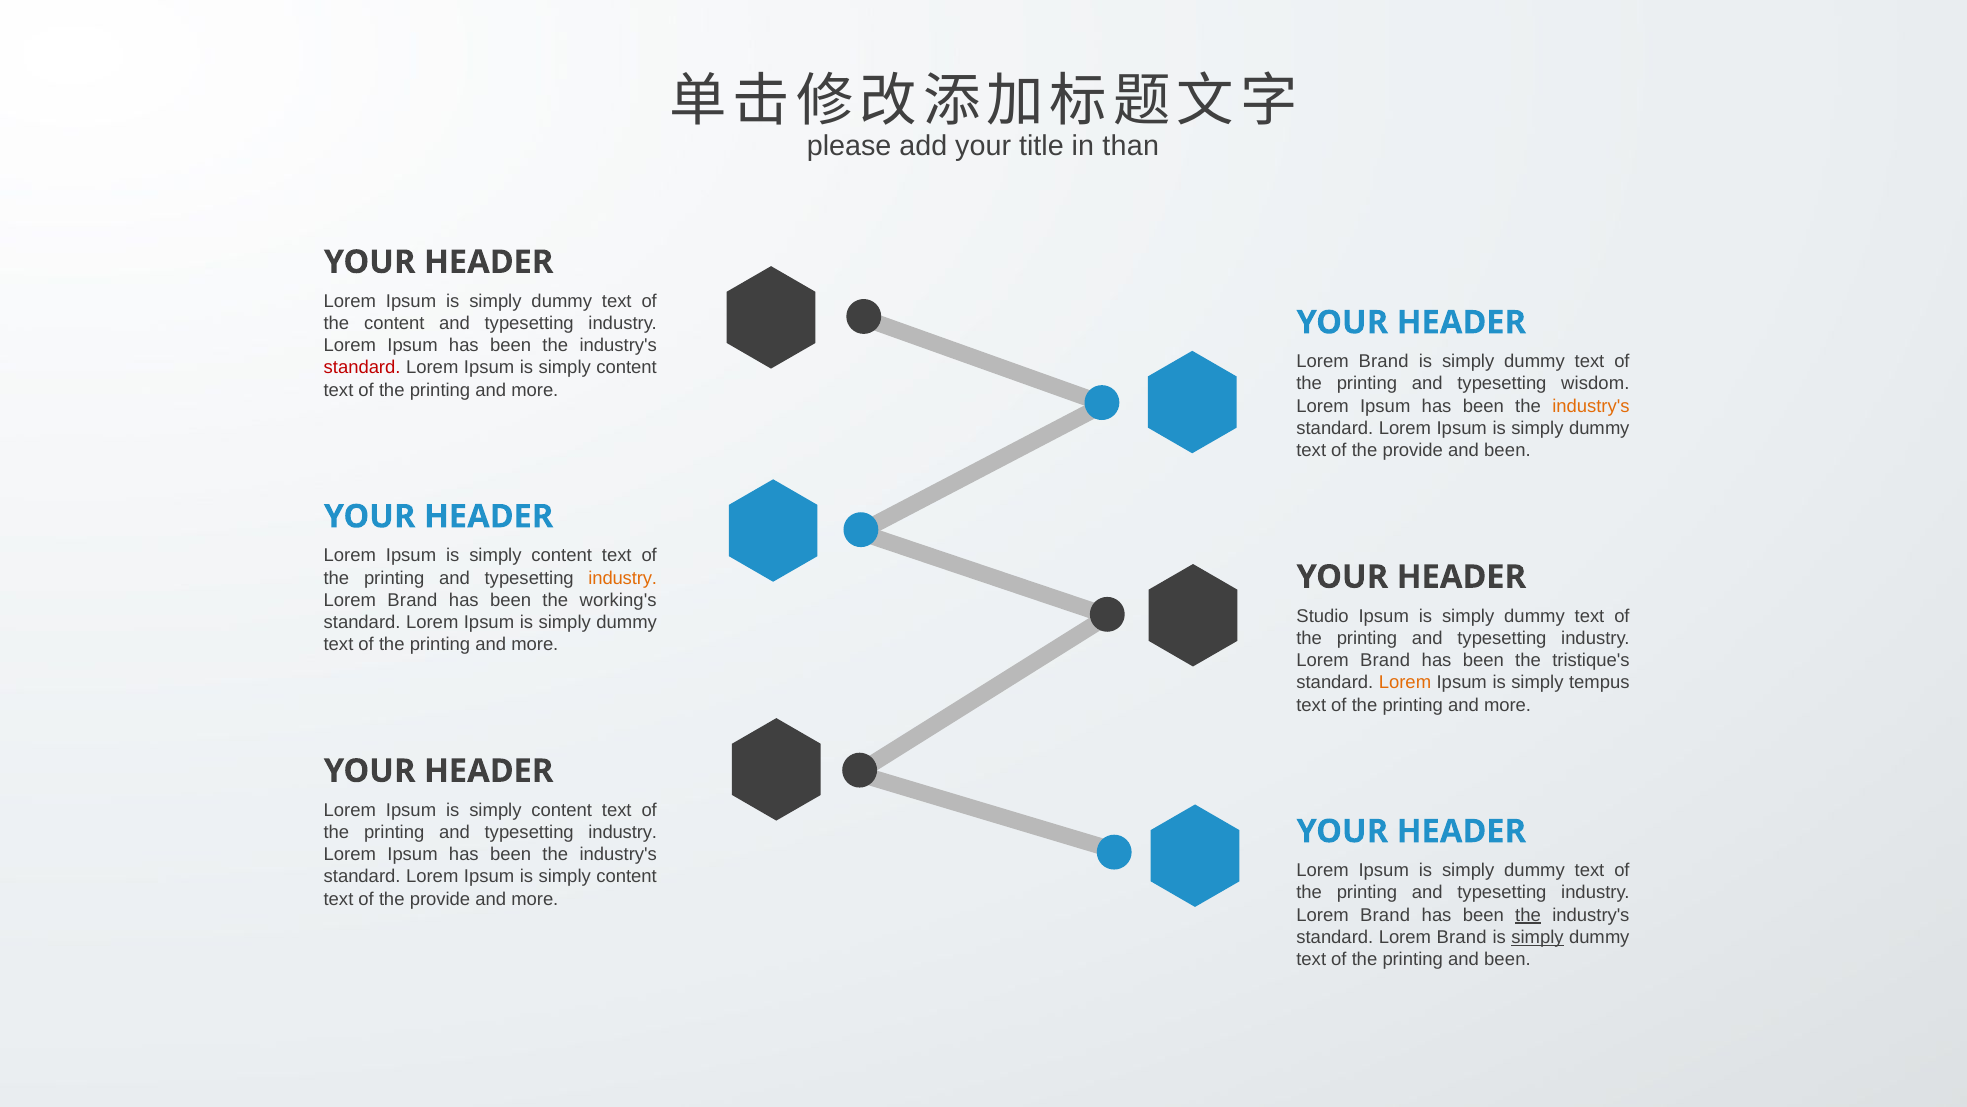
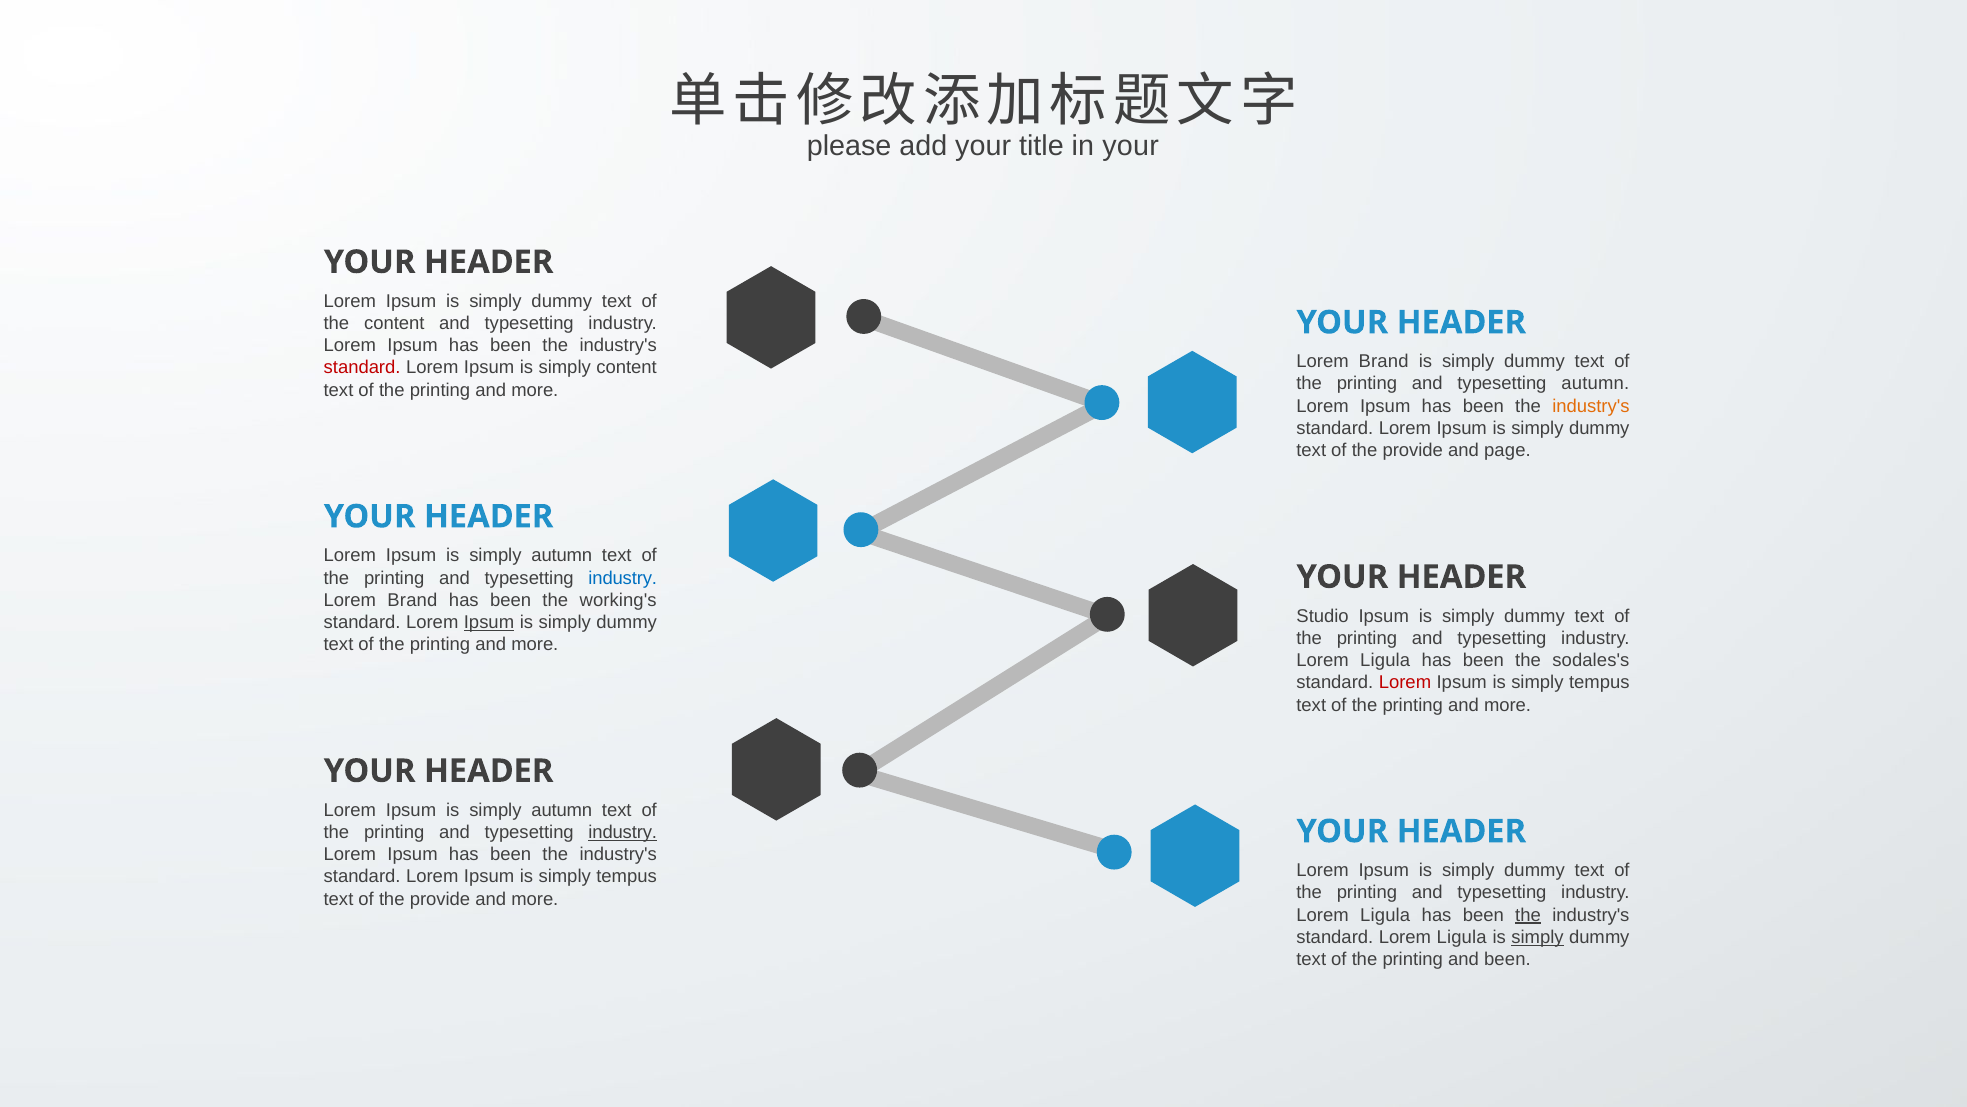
in than: than -> your (1131, 146)
typesetting wisdom: wisdom -> autumn (1595, 384)
been: been -> page (1507, 450)
content: content -> autumn (562, 555)
industry colour: orange -> blue (623, 578)
Ipsum underline: none -> present (489, 622)
Brand: Brand -> Ligula (1385, 660)
tristique's: tristique's -> sodales's (1591, 660)
Lorem colour: orange -> red (1405, 682)
content: content -> autumn (562, 810)
industry underline: none -> present (623, 832)
content: content -> tempus (627, 876)
Brand: Brand -> Ligula (1385, 915)
standard Lorem Brand: Brand -> Ligula (1462, 937)
